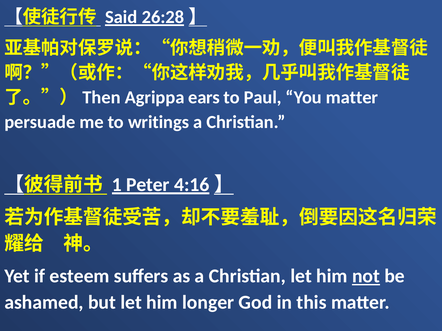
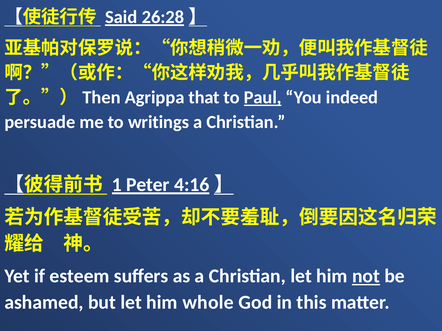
ears: ears -> that (204, 98)
Paul underline: none -> present (263, 98)
You matter: matter -> indeed (352, 98)
longer: longer -> whole (208, 303)
